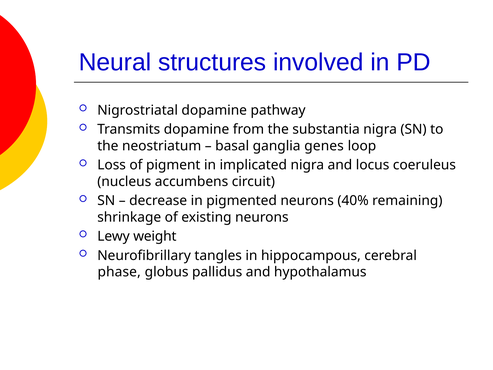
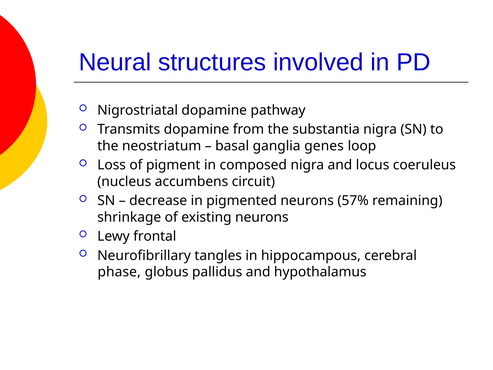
implicated: implicated -> composed (253, 165)
40%: 40% -> 57% (353, 201)
weight: weight -> frontal (155, 236)
